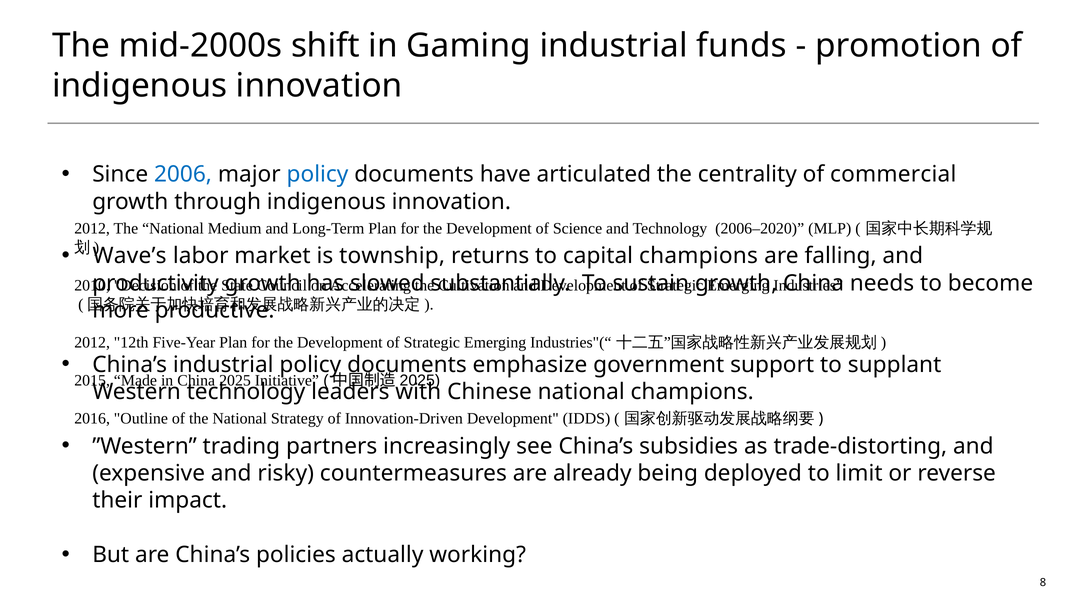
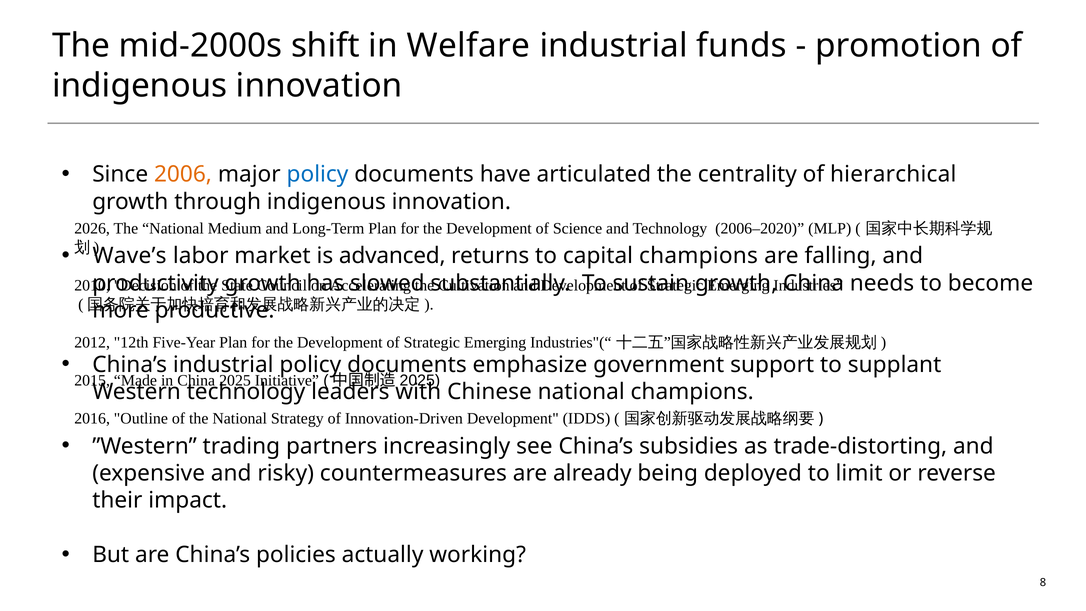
Gaming: Gaming -> Welfare (468, 46)
2006 colour: blue -> orange (183, 174)
commercial: commercial -> hierarchical (893, 174)
2012: 2012 -> 2026 (92, 228)
township: township -> advanced (392, 256)
